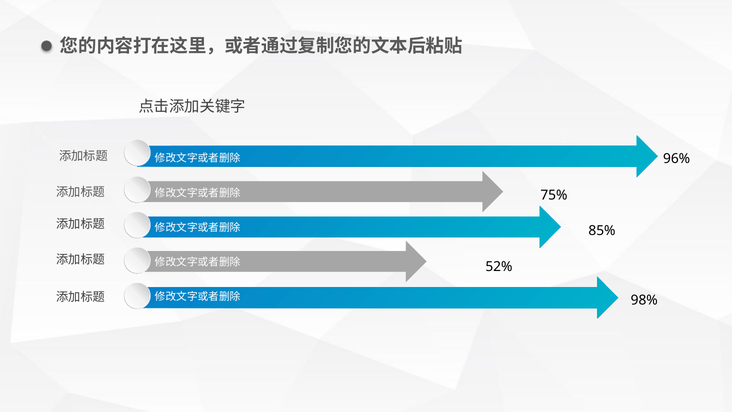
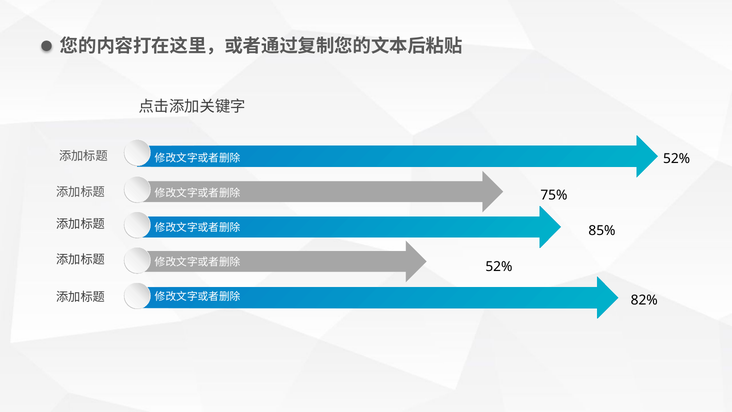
96%: 96% -> 52% (677, 159)
98%: 98% -> 82% (644, 300)
